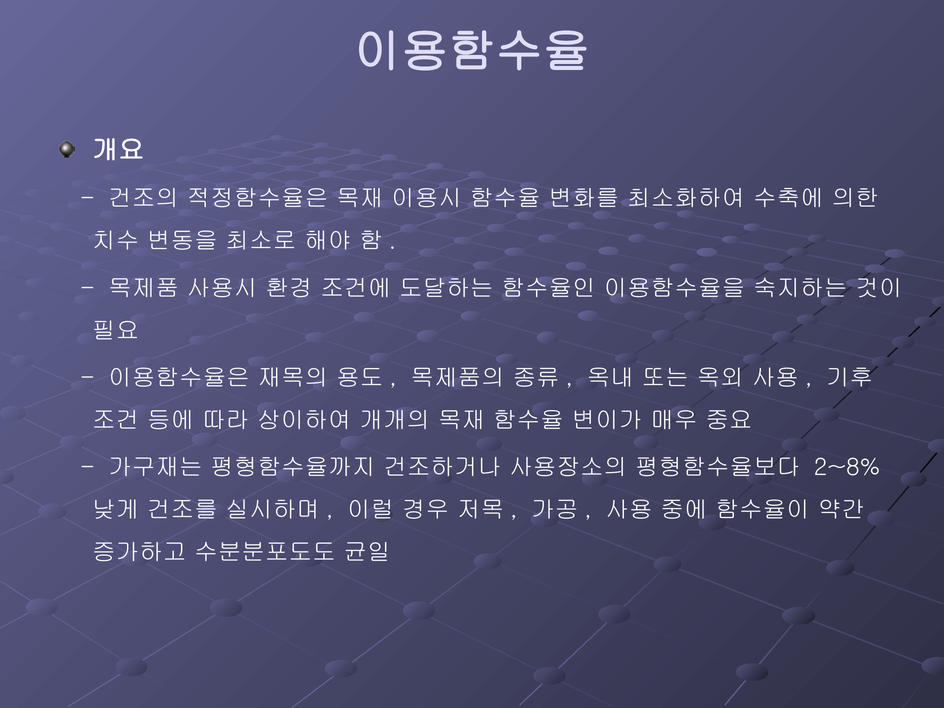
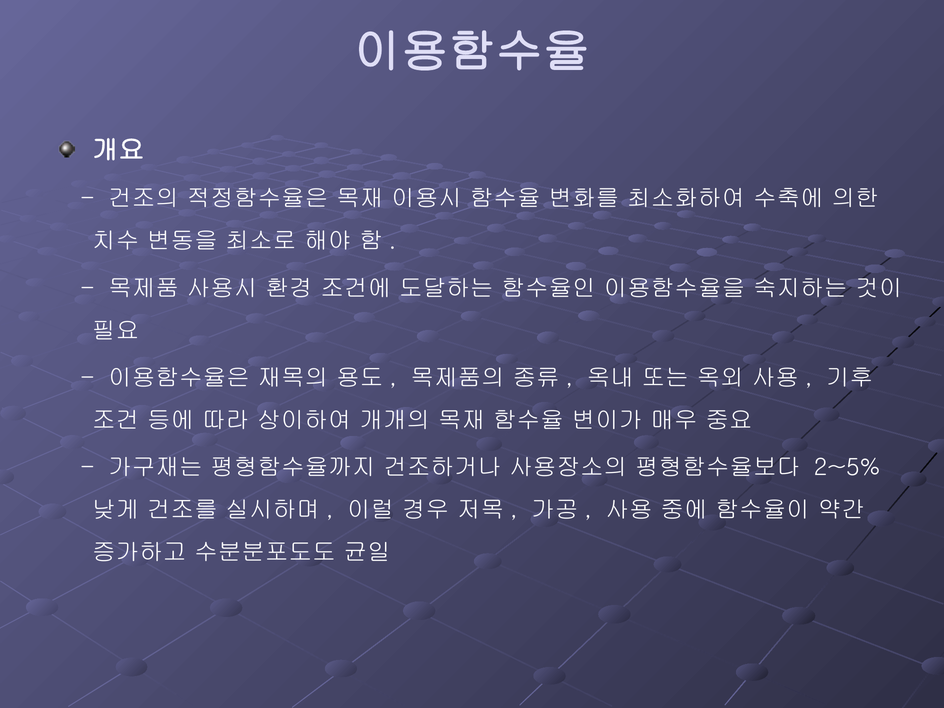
2~8%: 2~8% -> 2~5% (847, 468)
